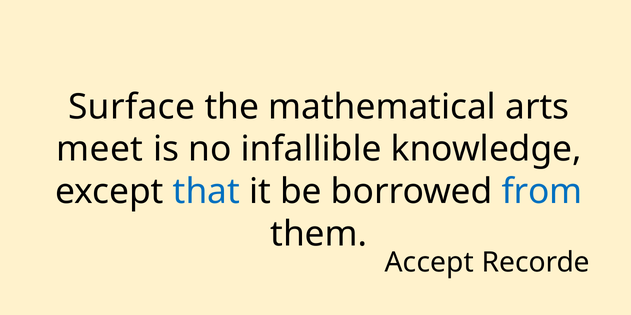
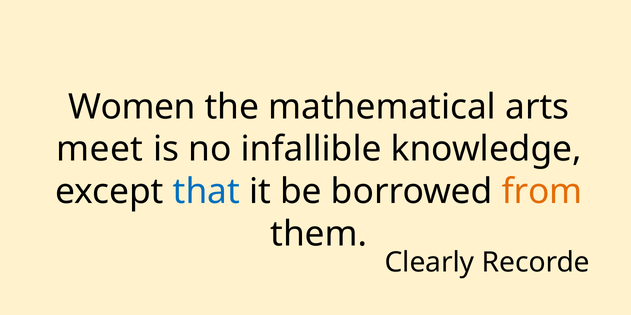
Surface: Surface -> Women (132, 107)
from colour: blue -> orange (542, 192)
Accept: Accept -> Clearly (430, 263)
